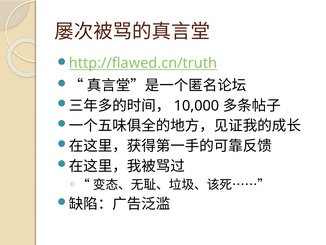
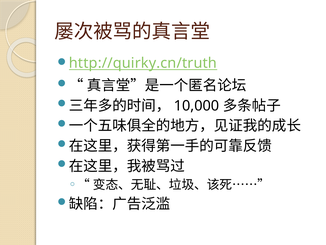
http://flawed.cn/truth: http://flawed.cn/truth -> http://quirky.cn/truth (143, 63)
